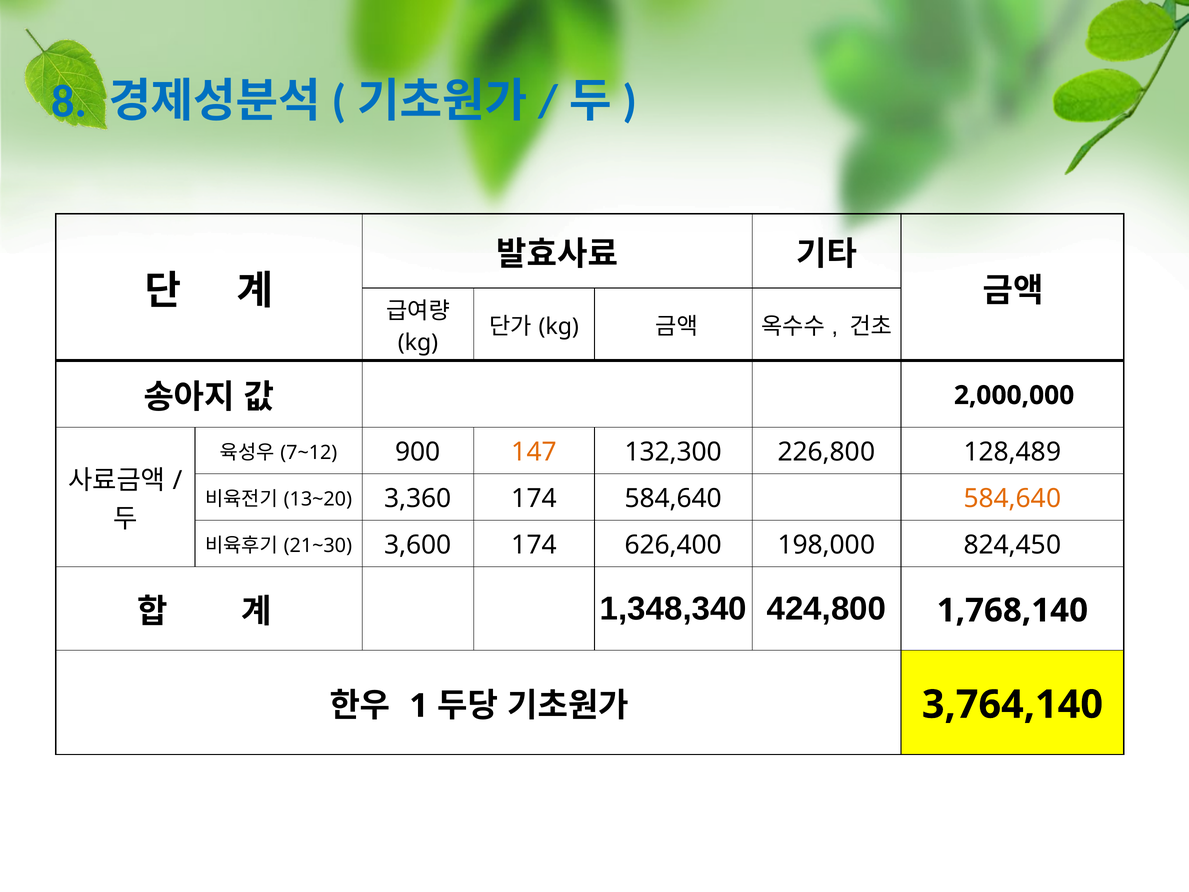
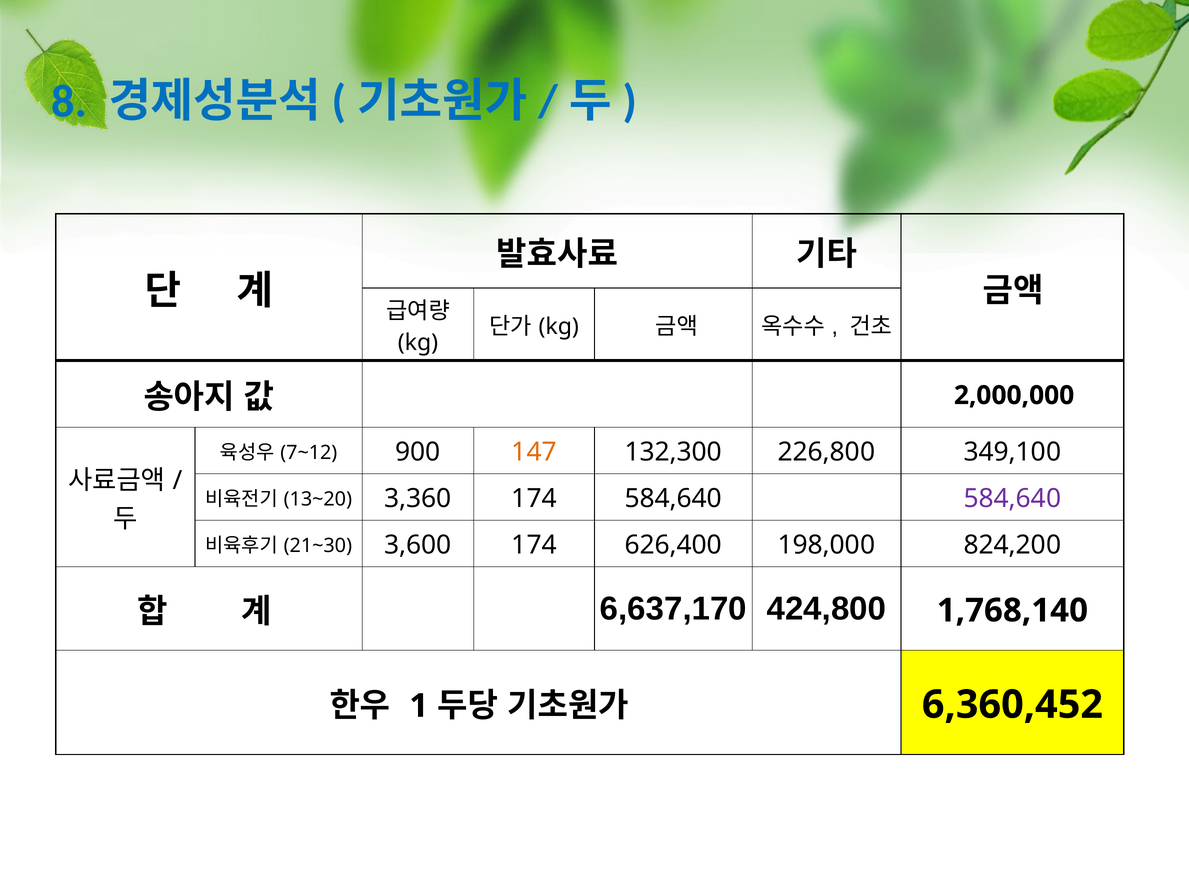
128,489: 128,489 -> 349,100 (1012, 452)
584,640 colour: orange -> purple (1012, 498)
824,450: 824,450 -> 824,200 (1012, 545)
1,348,340: 1,348,340 -> 6,637,170 (673, 609)
3,764,140: 3,764,140 -> 6,360,452 (1012, 704)
